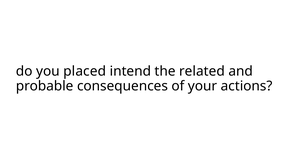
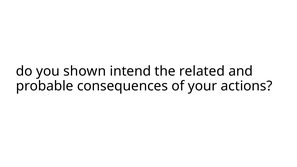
placed: placed -> shown (85, 71)
